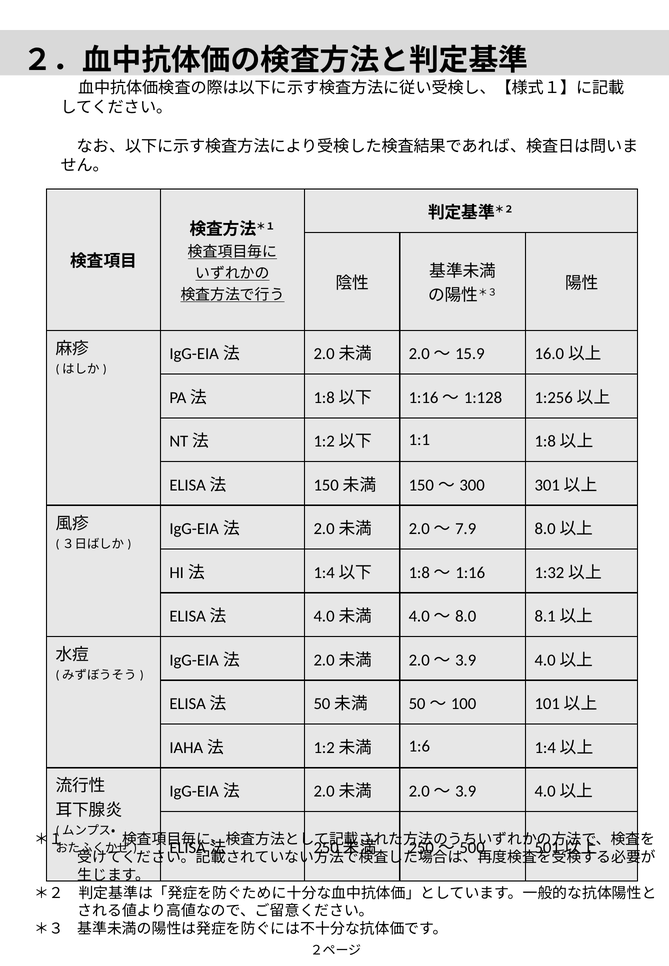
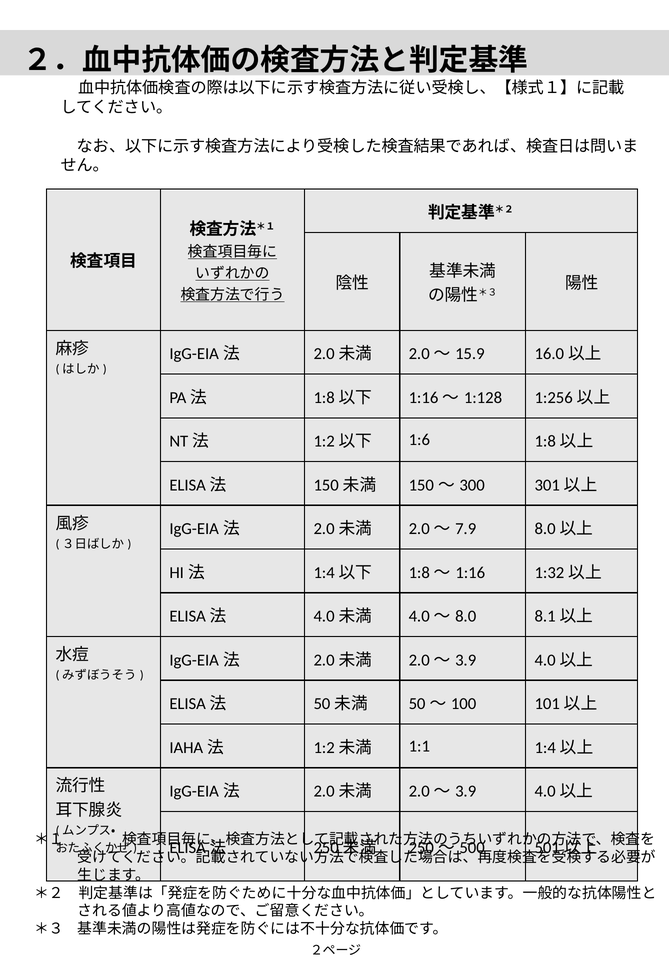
1:1: 1:1 -> 1:6 (419, 440)
1:6: 1:6 -> 1:1 (419, 746)
